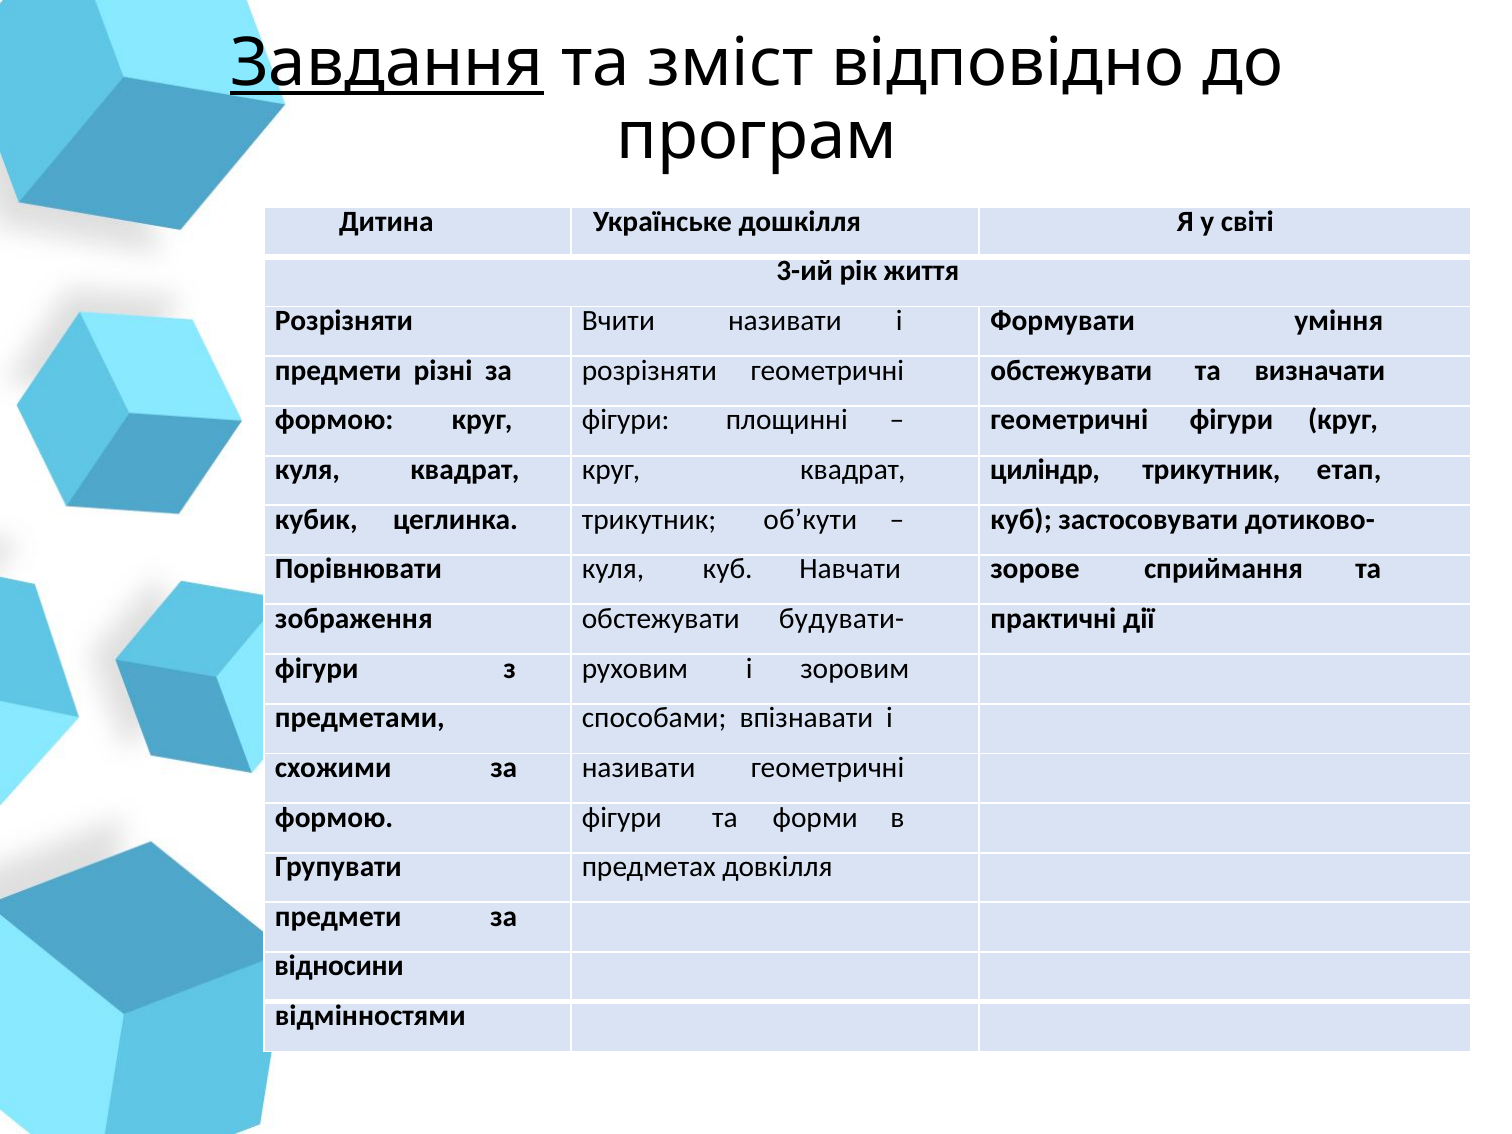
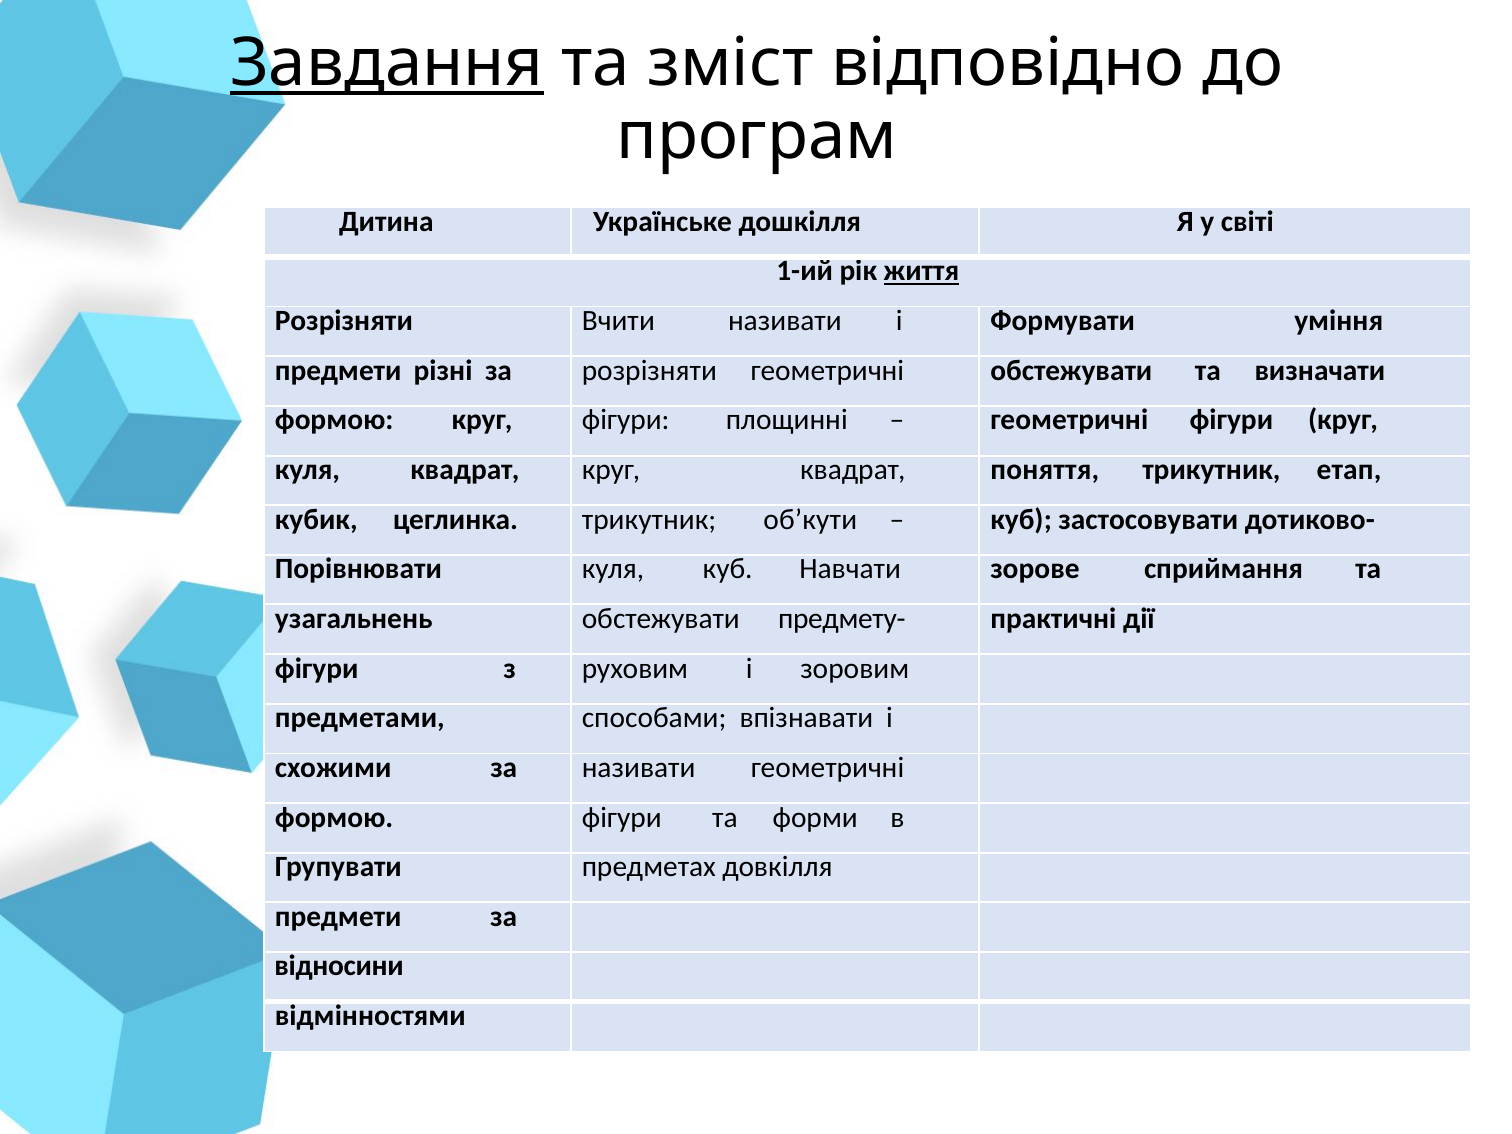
3-ий: 3-ий -> 1-ий (805, 271)
життя underline: none -> present (922, 271)
циліндр: циліндр -> поняття (1045, 470)
зображення: зображення -> узагальнень (354, 619)
будувати-: будувати- -> предмету- (842, 619)
